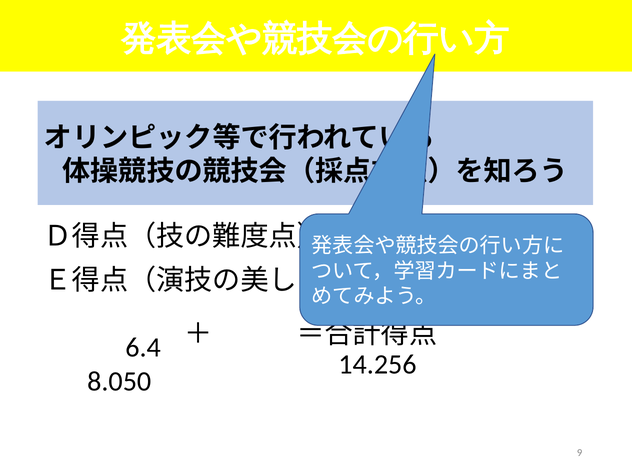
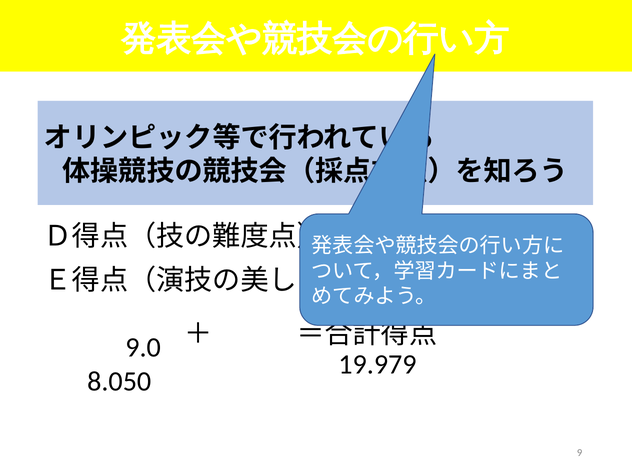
6.4: 6.4 -> 9.0 (143, 348)
14.256: 14.256 -> 19.979 (377, 365)
